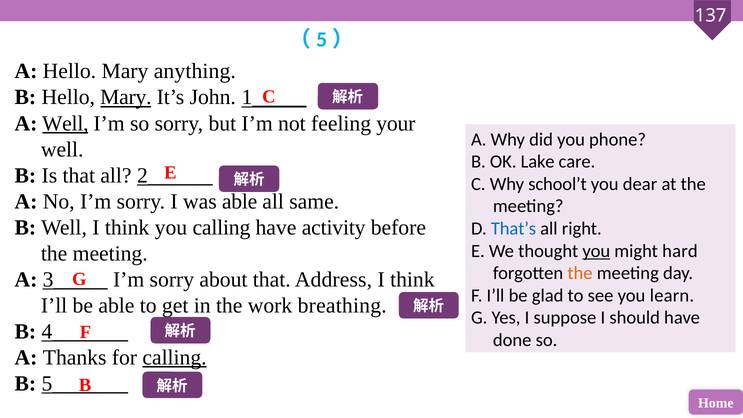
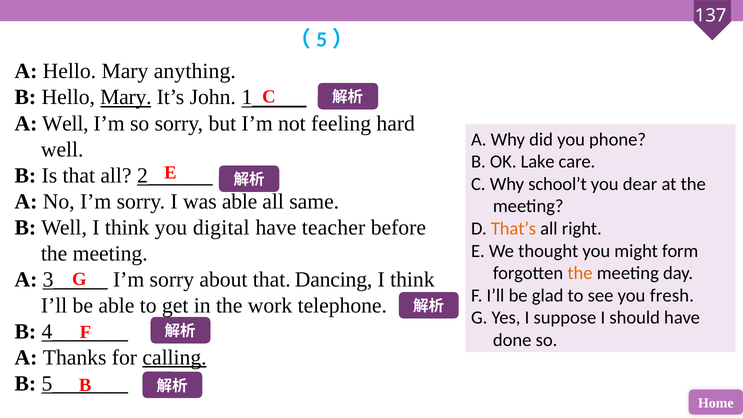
Well underline: present -> none (65, 123)
your: your -> hard (396, 123)
you calling: calling -> digital (221, 227)
activity: activity -> teacher (334, 227)
That’s colour: blue -> orange (514, 229)
you underline: present -> none (596, 251)
hard: hard -> form (680, 251)
Address: Address -> Dancing (334, 279)
learn: learn -> fresh (672, 295)
breathing: breathing -> telephone (342, 305)
